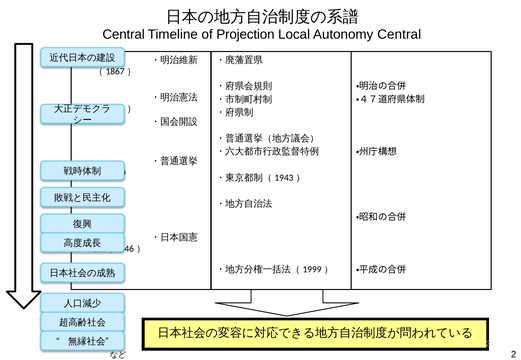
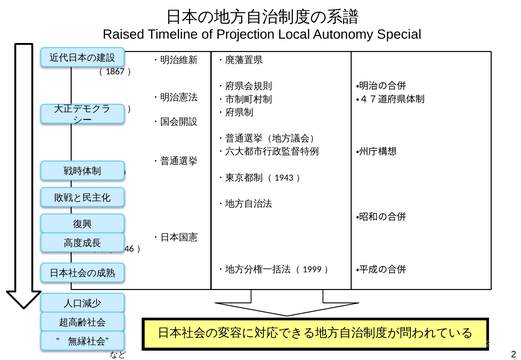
Central: Central -> Raised (124, 34)
Autonomy Central: Central -> Special (399, 34)
